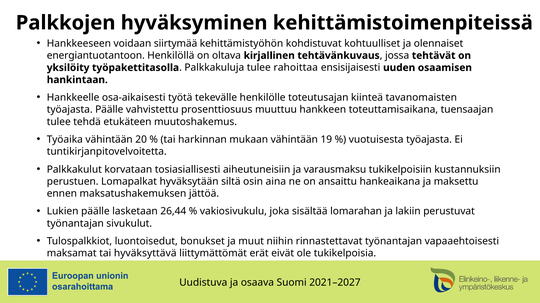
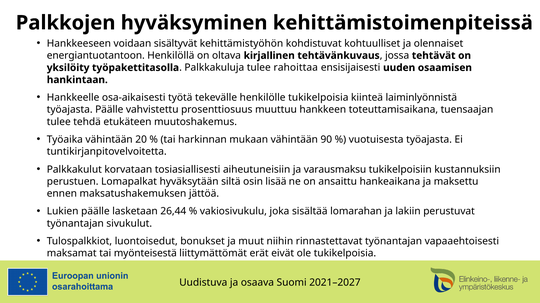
siirtymää: siirtymää -> sisältyvät (176, 44)
henkilölle toteutusajan: toteutusajan -> tukikelpoisia (318, 98)
tavanomaisten: tavanomaisten -> laiminlyönnistä (421, 98)
19: 19 -> 90 (326, 140)
aina: aina -> lisää (276, 182)
hyväksyttävä: hyväksyttävä -> myönteisestä (145, 254)
